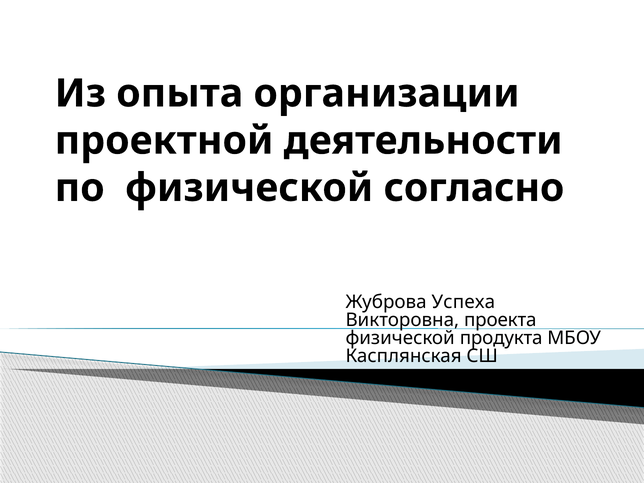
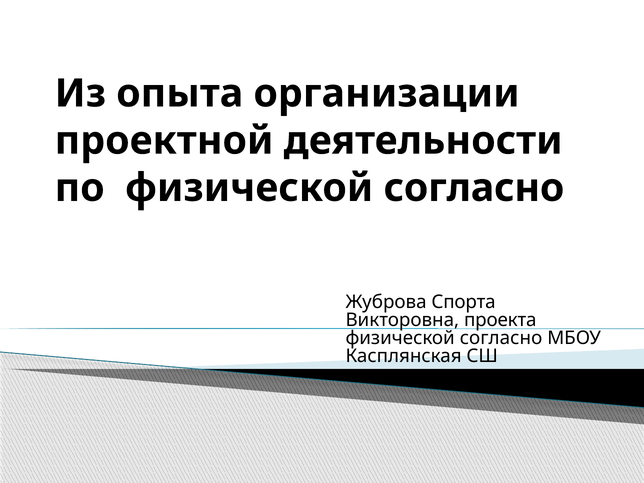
Успеха: Успеха -> Спорта (464, 302)
продукта: продукта -> согласно (501, 338)
